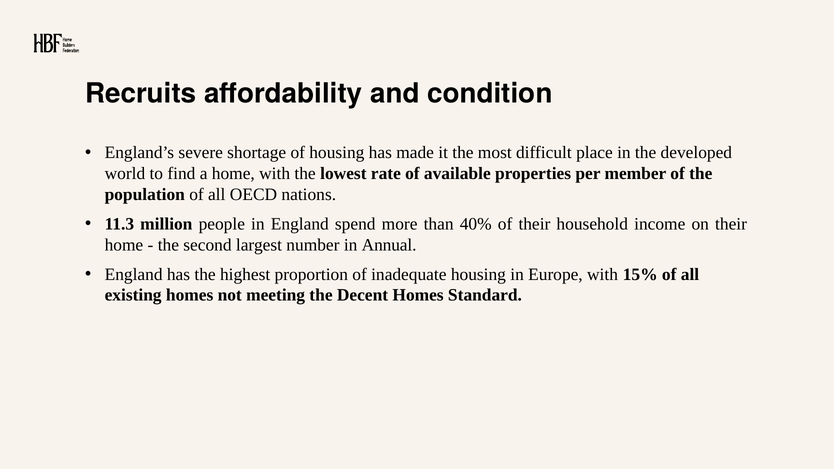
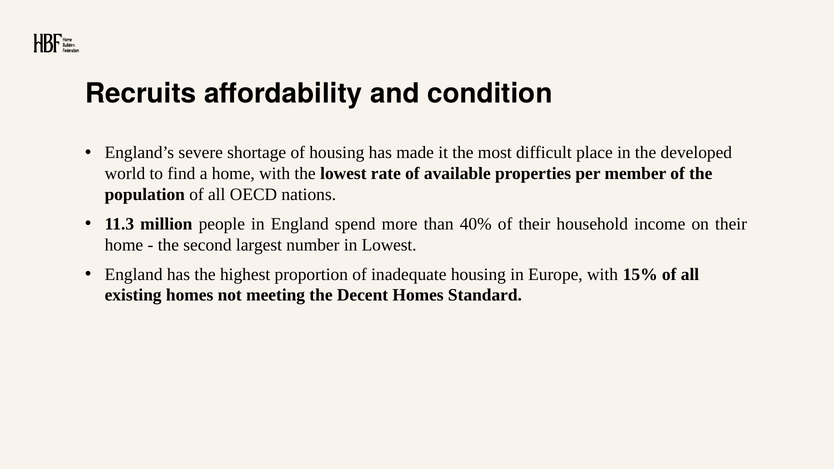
in Annual: Annual -> Lowest (389, 245)
